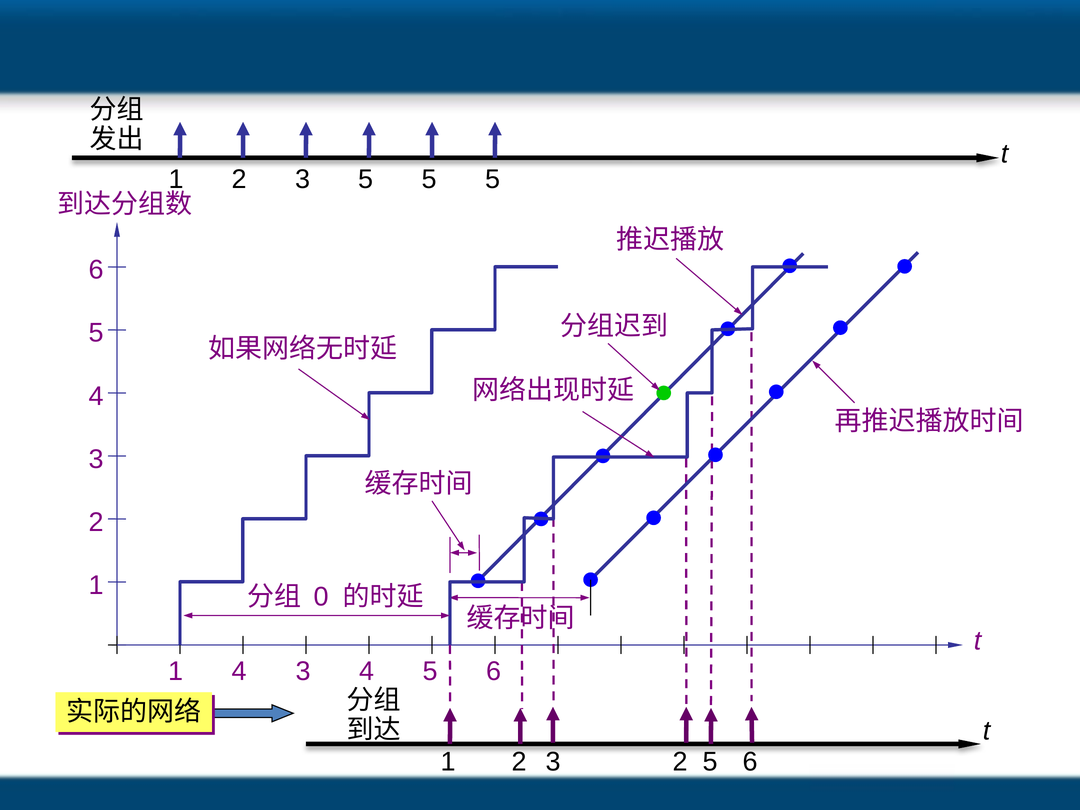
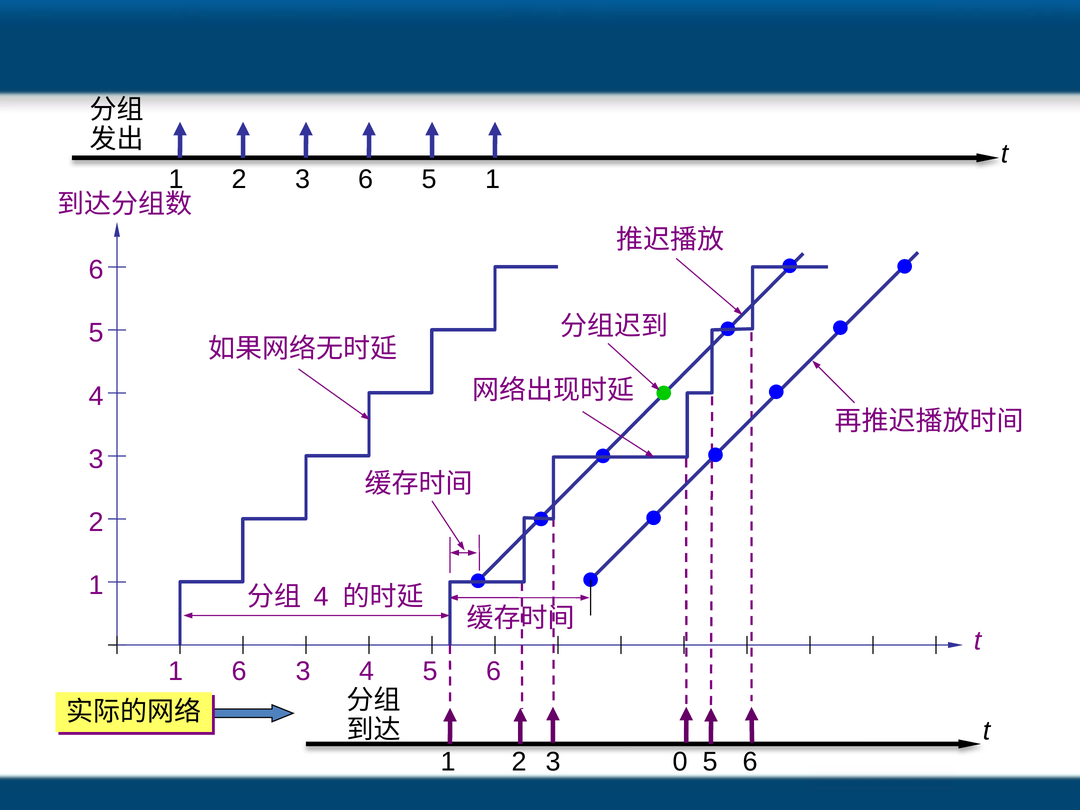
3 5: 5 -> 6 (366, 179)
5: 5 -> 1 (493, 179)
0: 0 -> 4 (321, 597)
1 4: 4 -> 6 (239, 671)
2 3 2: 2 -> 0 (680, 762)
